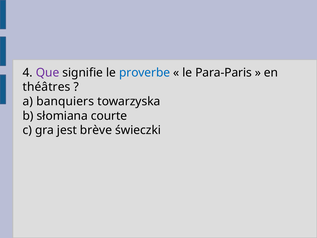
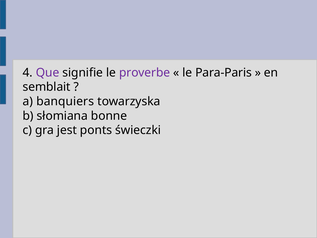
proverbe colour: blue -> purple (145, 73)
théâtres: théâtres -> semblait (47, 87)
courte: courte -> bonne (109, 116)
brève: brève -> ponts (96, 130)
